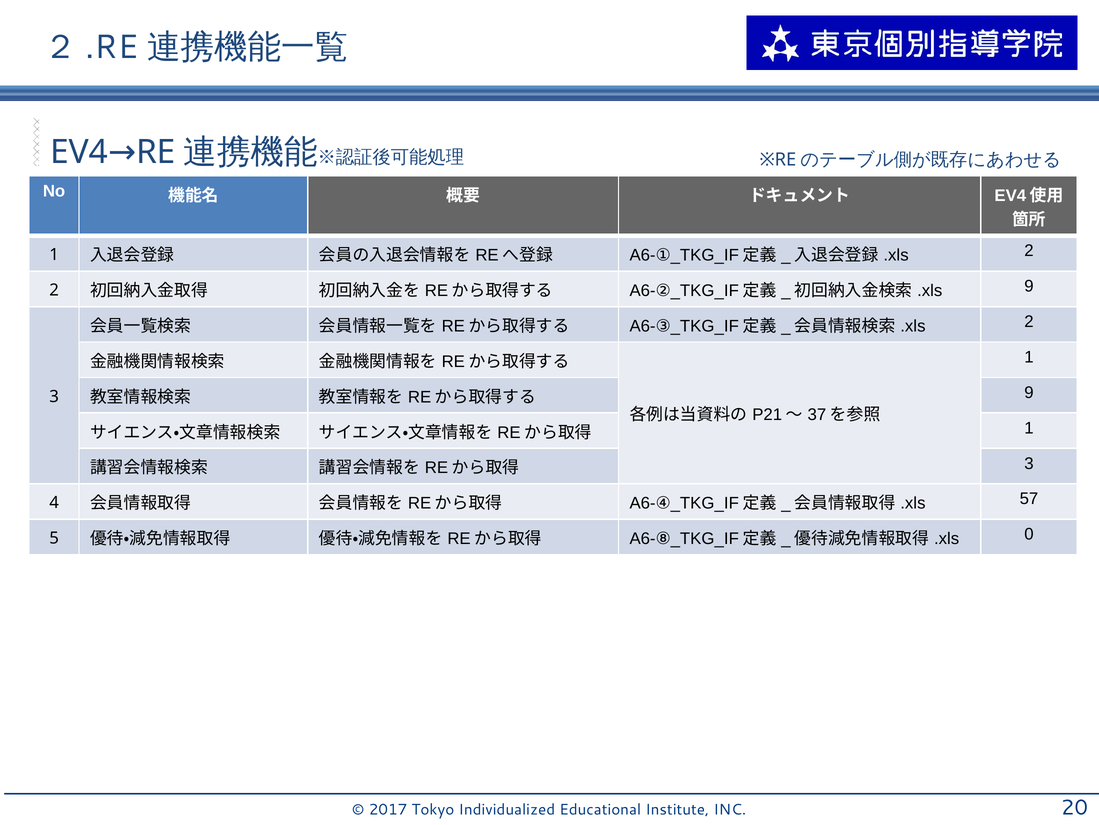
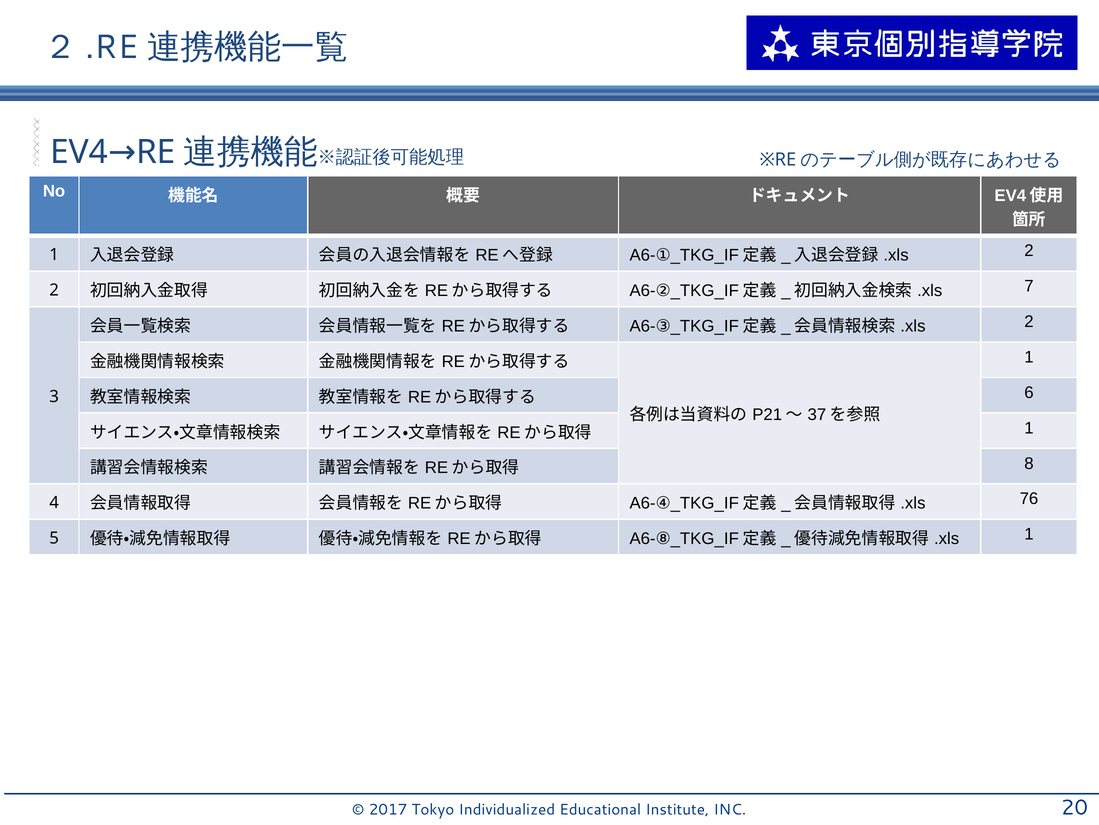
9: 9 -> 7 (1029, 286)
9: 9 -> 6 (1029, 392)
3: 3 -> 8 (1029, 463)
57: 57 -> 76 (1029, 498)
0: 0 -> 1 (1029, 534)
